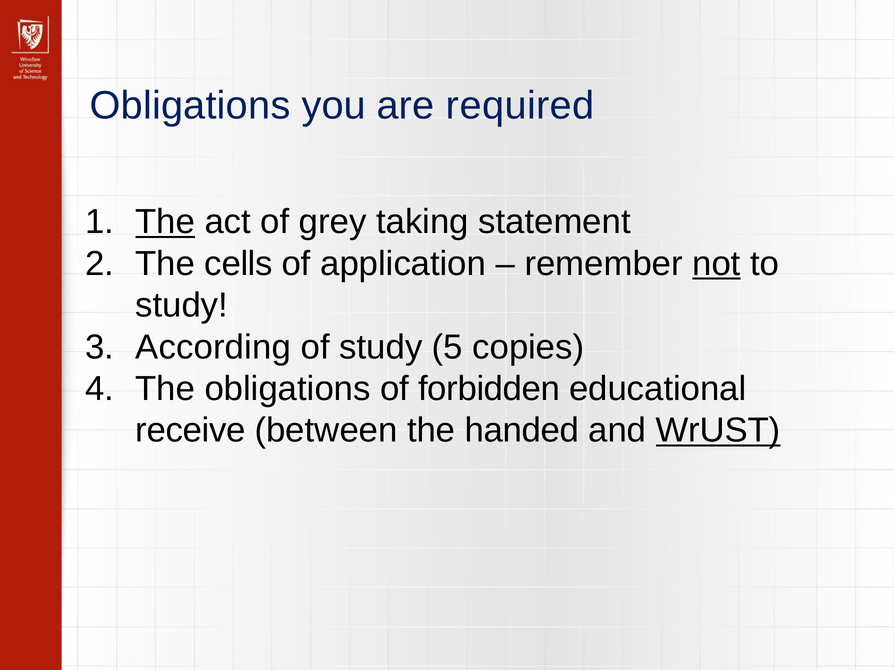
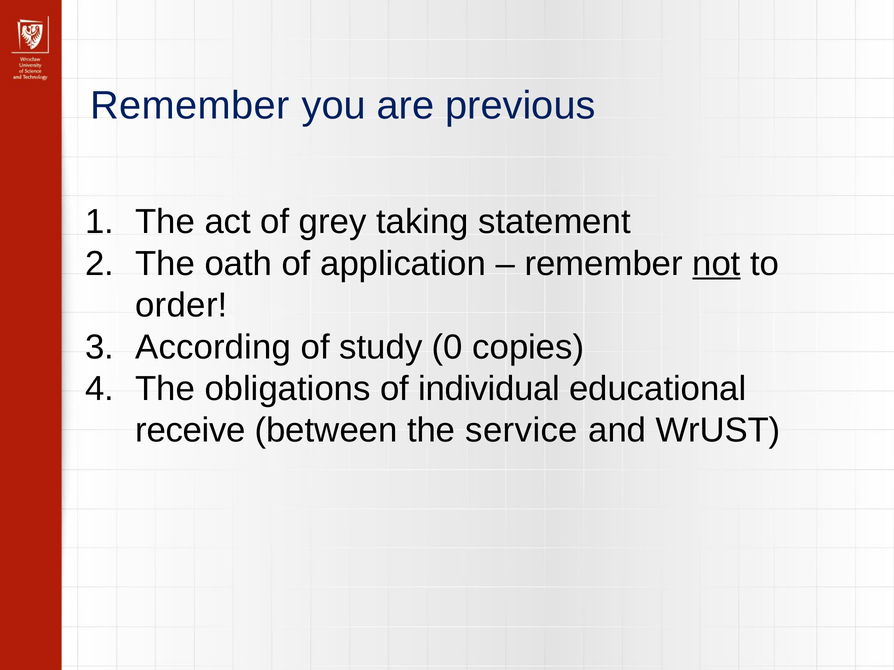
Obligations: Obligations -> Remember (190, 106)
required: required -> previous (520, 106)
The underline: present -> none (165, 222)
cells: cells -> oath (238, 264)
study: study -> order (181, 306)
5: 5 -> 0 (447, 347)
forbidden: forbidden -> individual (489, 389)
handed: handed -> service (522, 431)
WrUST underline: present -> none (718, 431)
